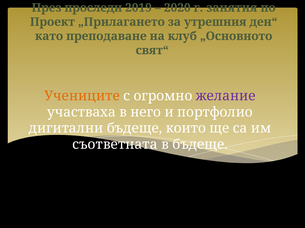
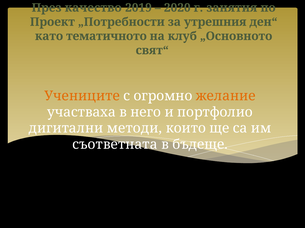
проследи: проследи -> качество (93, 8)
„Прилагането: „Прилагането -> „Потребности (121, 22)
преподаване: преподаване -> тематичното (106, 36)
желание colour: purple -> orange (226, 96)
дигитални бъдеще: бъдеще -> методи (134, 129)
